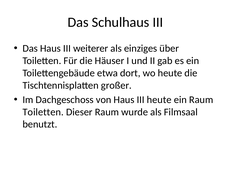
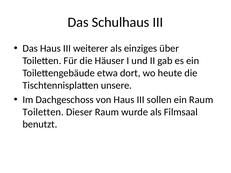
großer: großer -> unsere (116, 85)
III heute: heute -> sollen (159, 100)
